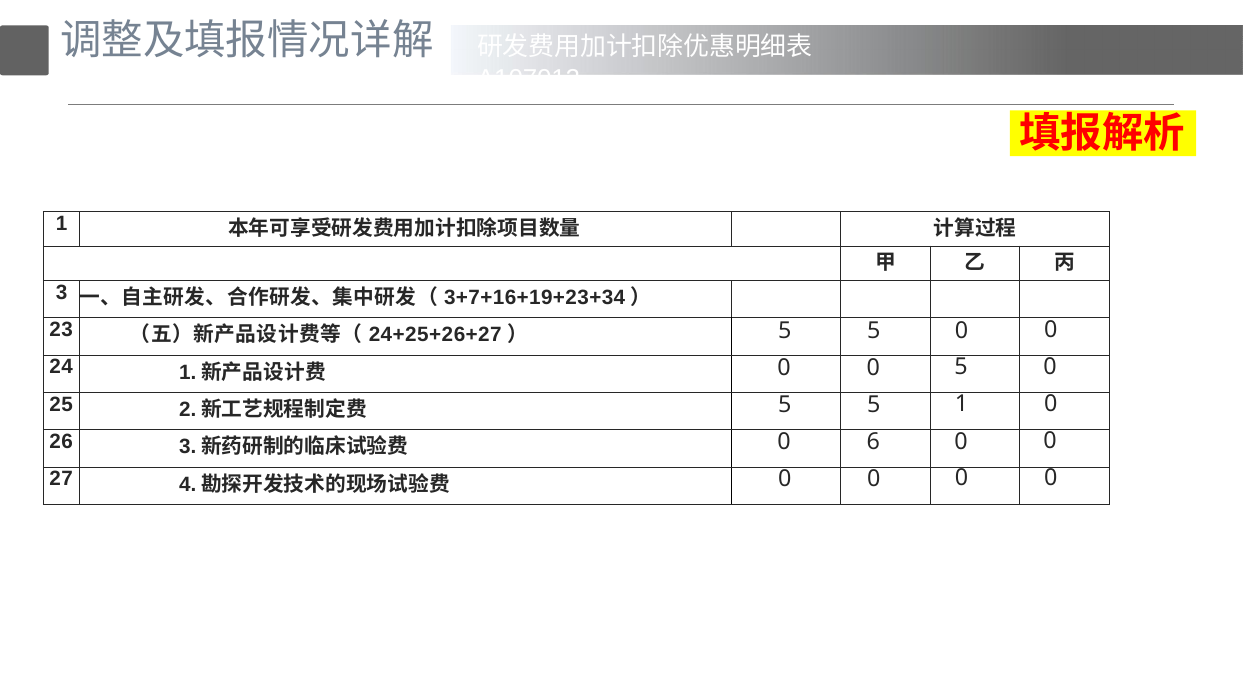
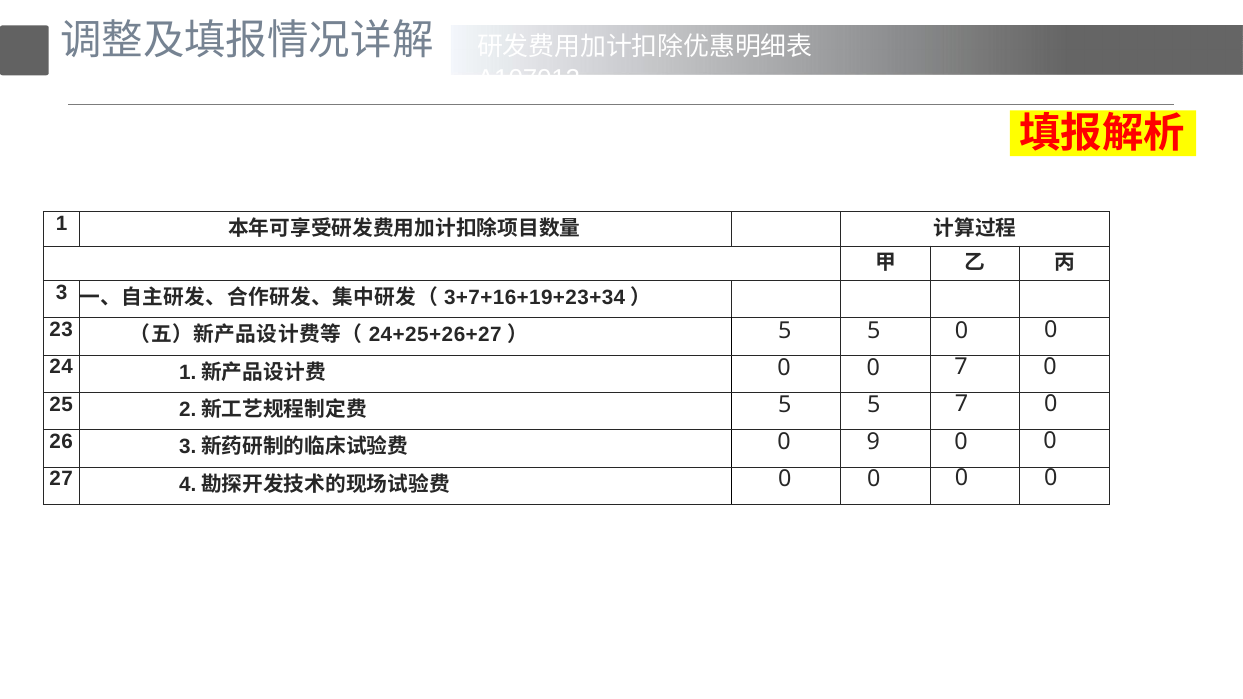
0 5: 5 -> 7 (961, 367)
5 1: 1 -> 7 (962, 404)
6: 6 -> 9 (873, 442)
